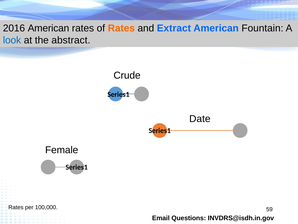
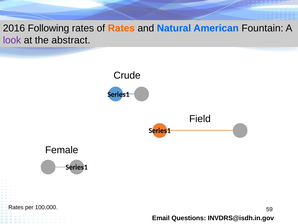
2016 American: American -> Following (48, 28)
Extract: Extract -> Natural (174, 28)
look colour: blue -> purple (12, 40)
Date: Date -> Field (200, 118)
